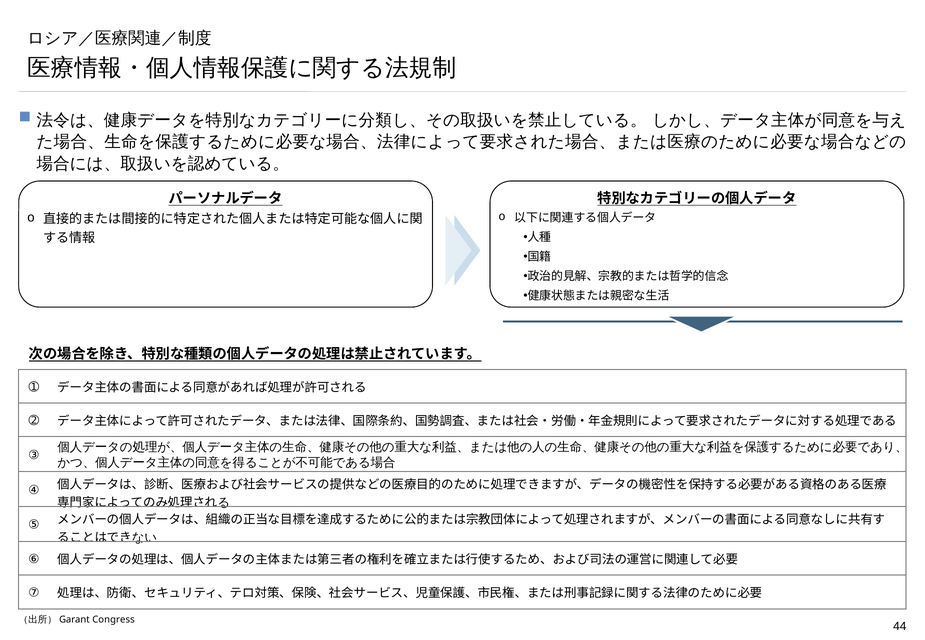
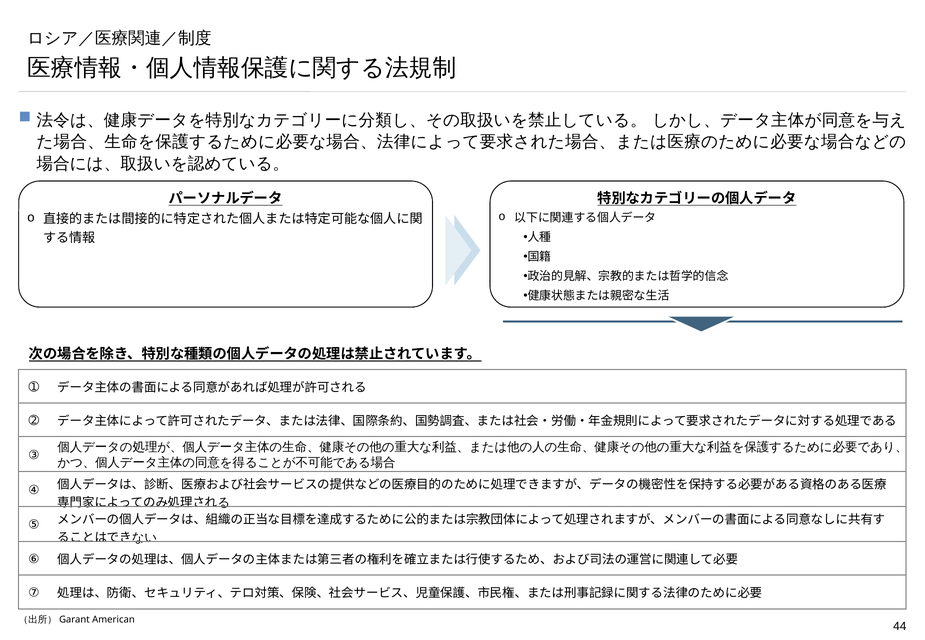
Congress: Congress -> American (114, 620)
